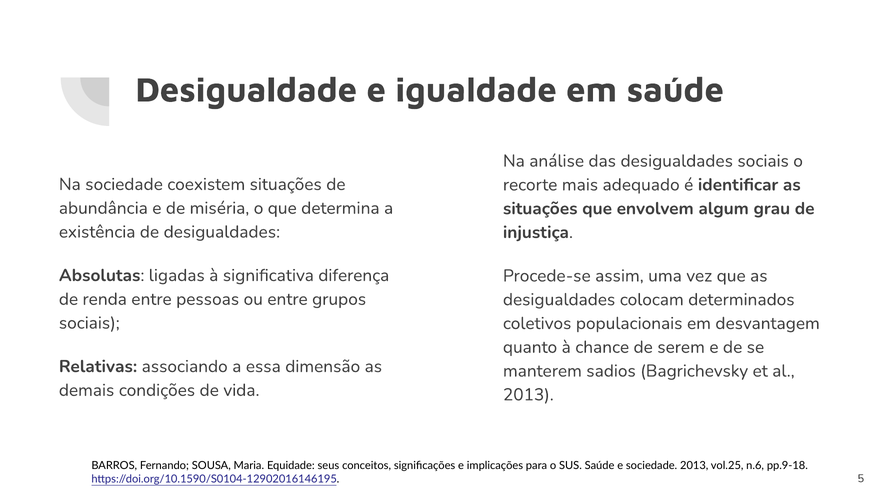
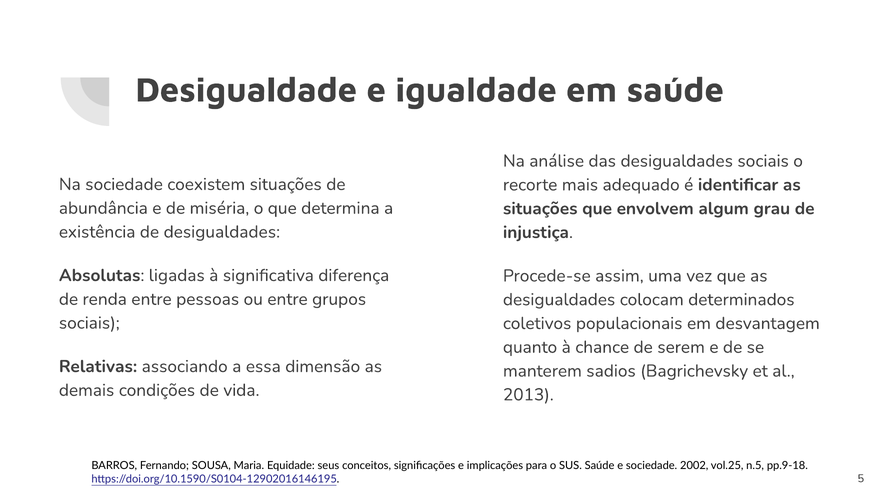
sociedade 2013: 2013 -> 2002 (694, 465)
n.6: n.6 -> n.5 (755, 465)
